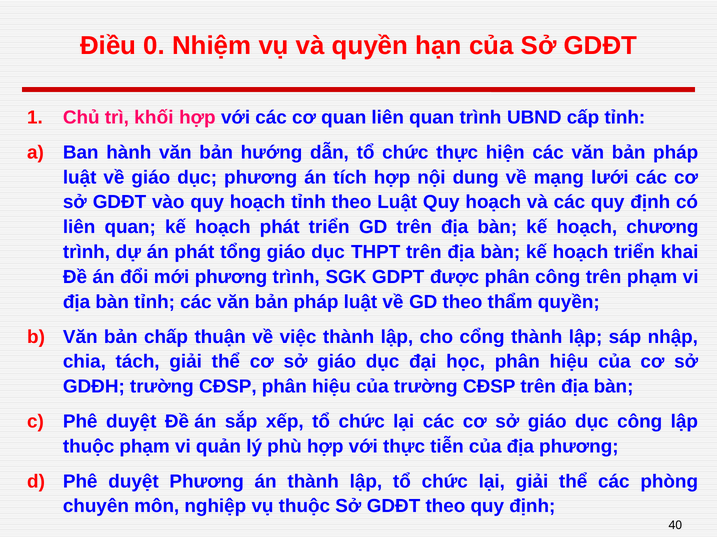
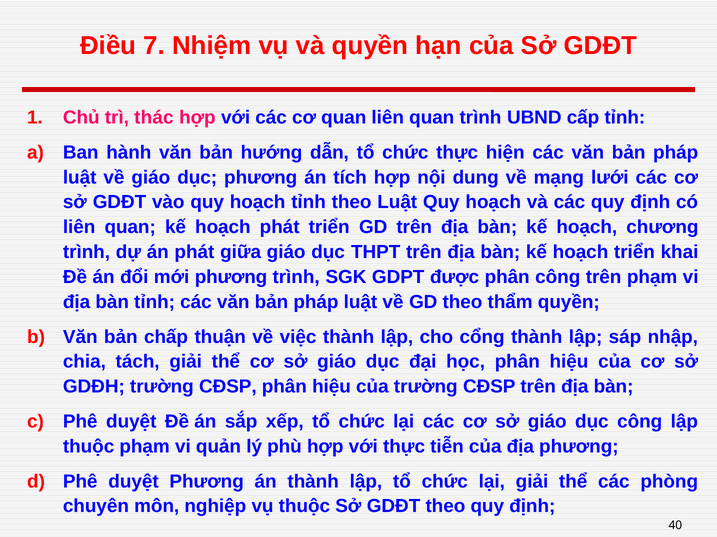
0: 0 -> 7 (154, 46)
khối: khối -> thác (154, 118)
tổng: tổng -> giữa (241, 252)
